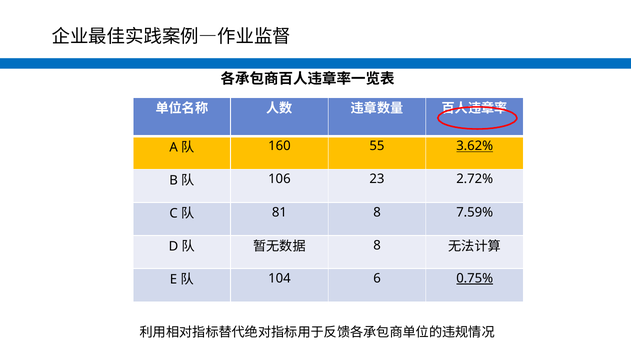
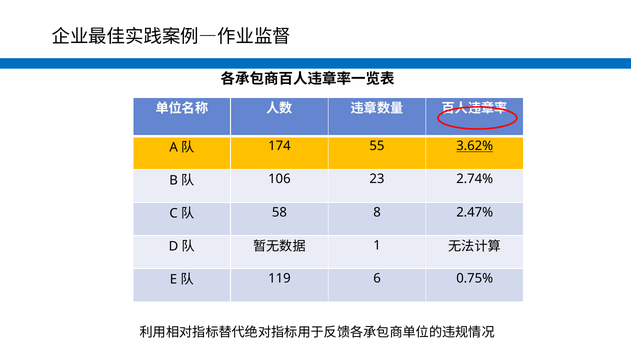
160: 160 -> 174 (279, 146)
2.72%: 2.72% -> 2.74% (475, 179)
81: 81 -> 58 (279, 212)
7.59%: 7.59% -> 2.47% (475, 212)
8: 8 -> 1 (377, 245)
104: 104 -> 119 (279, 278)
0.75% underline: present -> none (475, 278)
